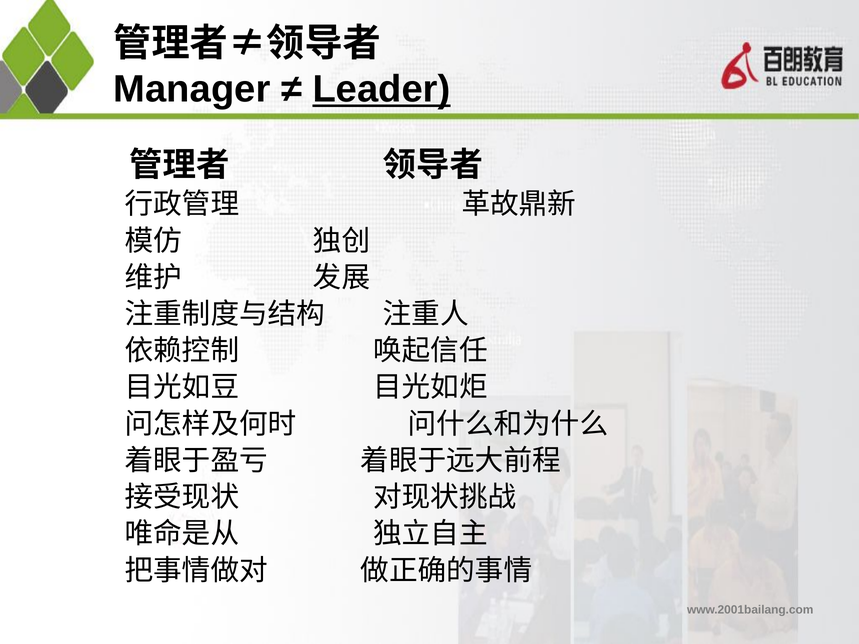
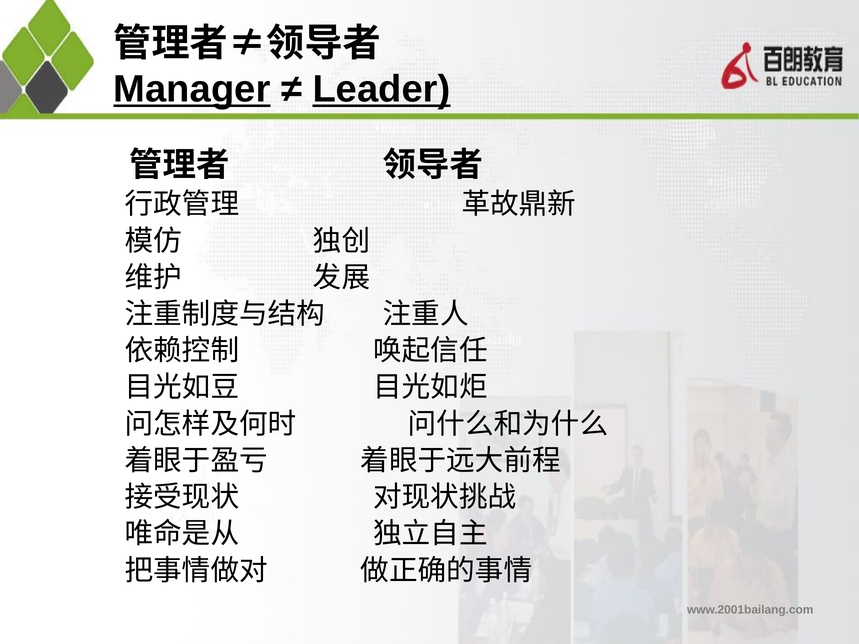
Manager underline: none -> present (192, 89)
